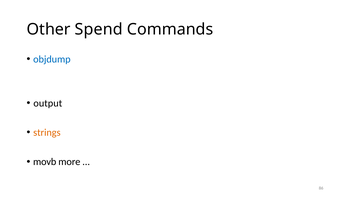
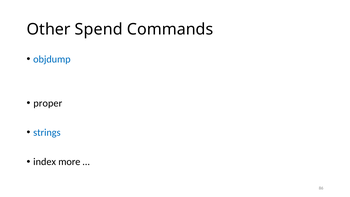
output: output -> proper (48, 103)
strings colour: orange -> blue (47, 132)
movb: movb -> index (45, 162)
